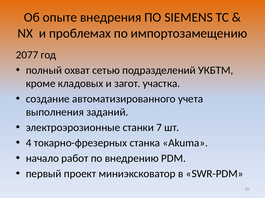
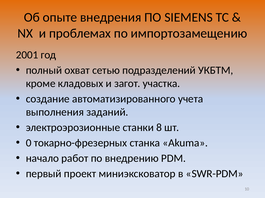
2077: 2077 -> 2001 (27, 55)
7: 7 -> 8 (159, 128)
4: 4 -> 0 (29, 143)
